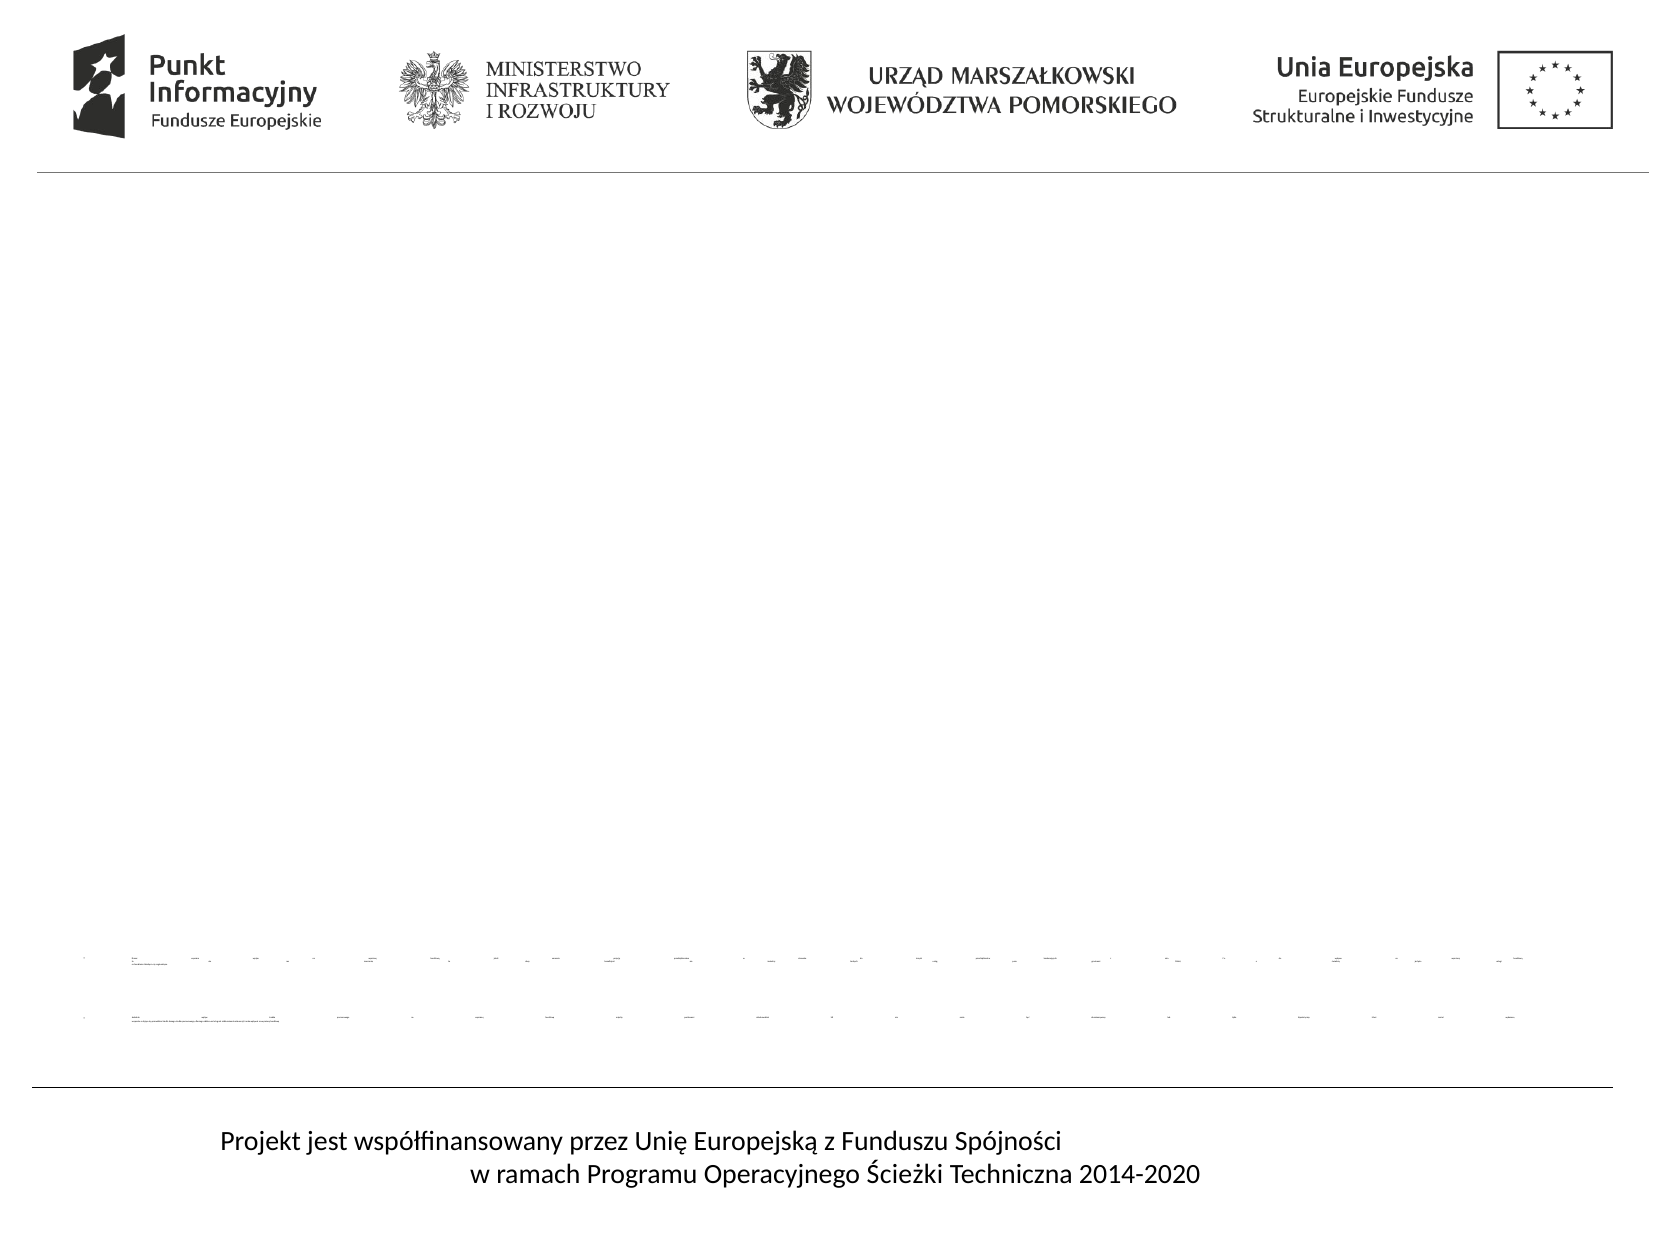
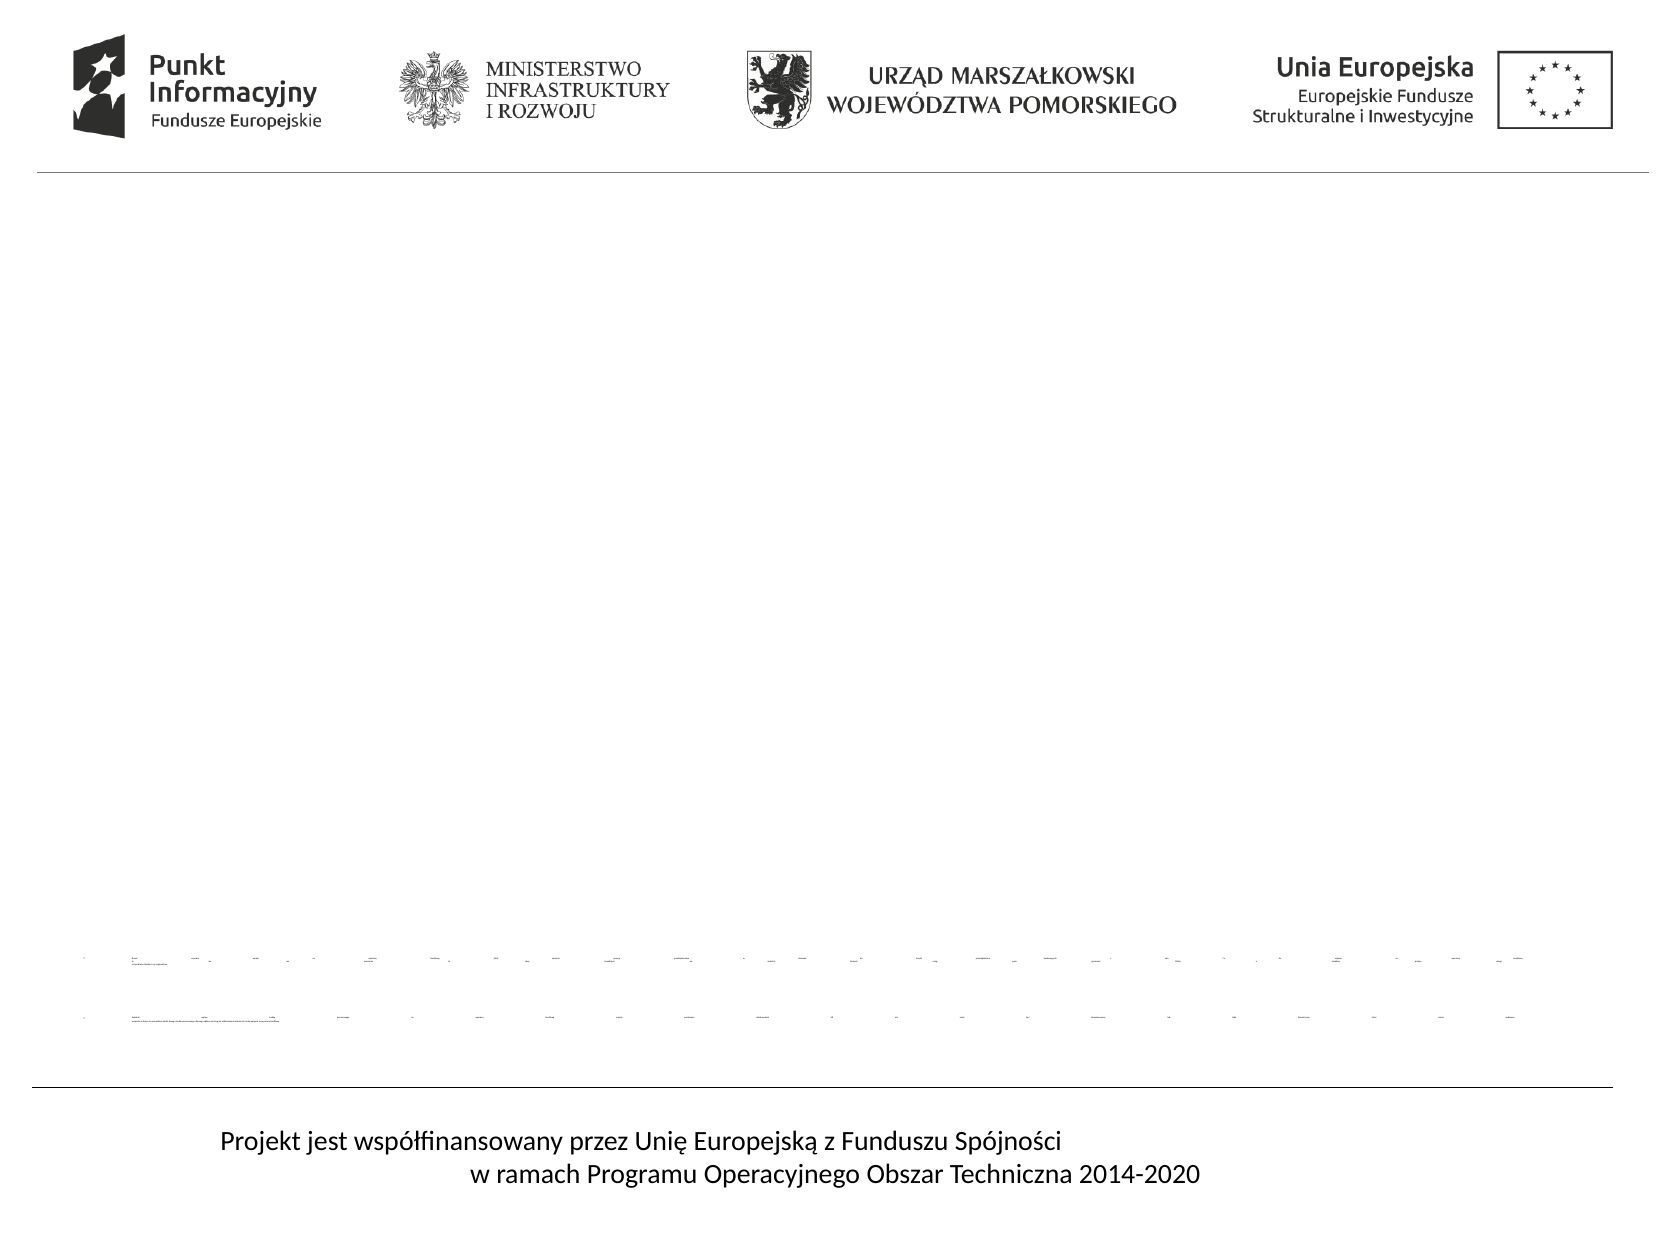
Ścieżki: Ścieżki -> Obszar (905, 1174)
